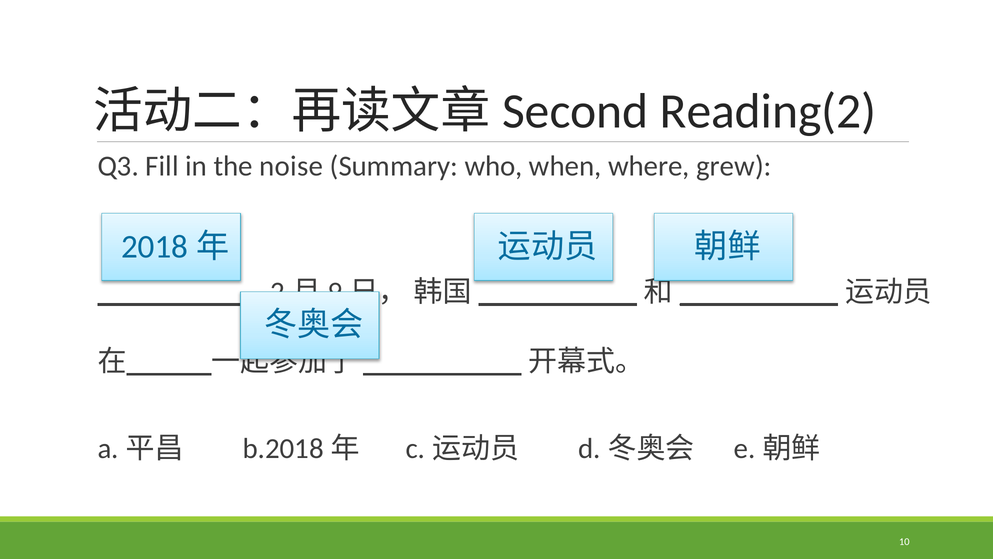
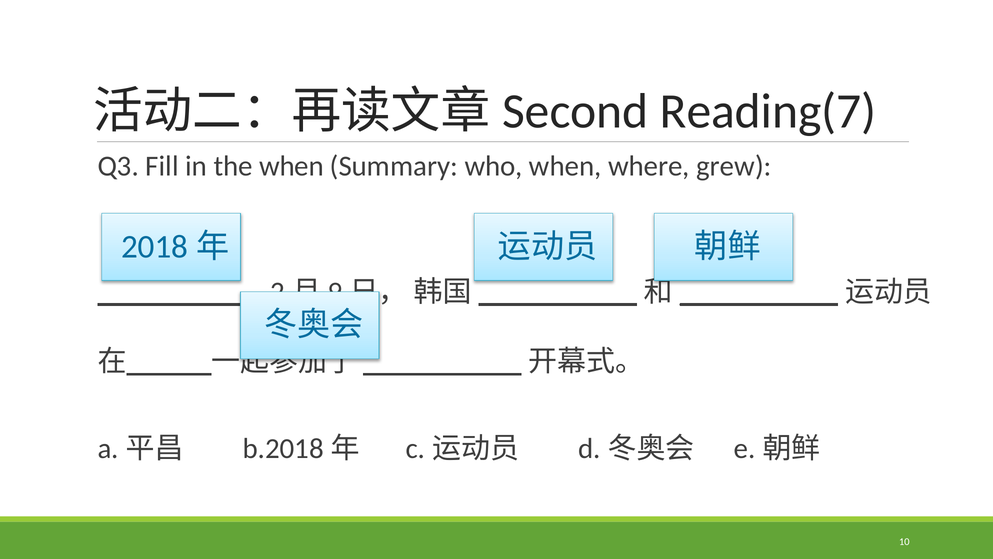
Reading(2: Reading(2 -> Reading(7 (768, 111)
the noise: noise -> when (291, 166)
